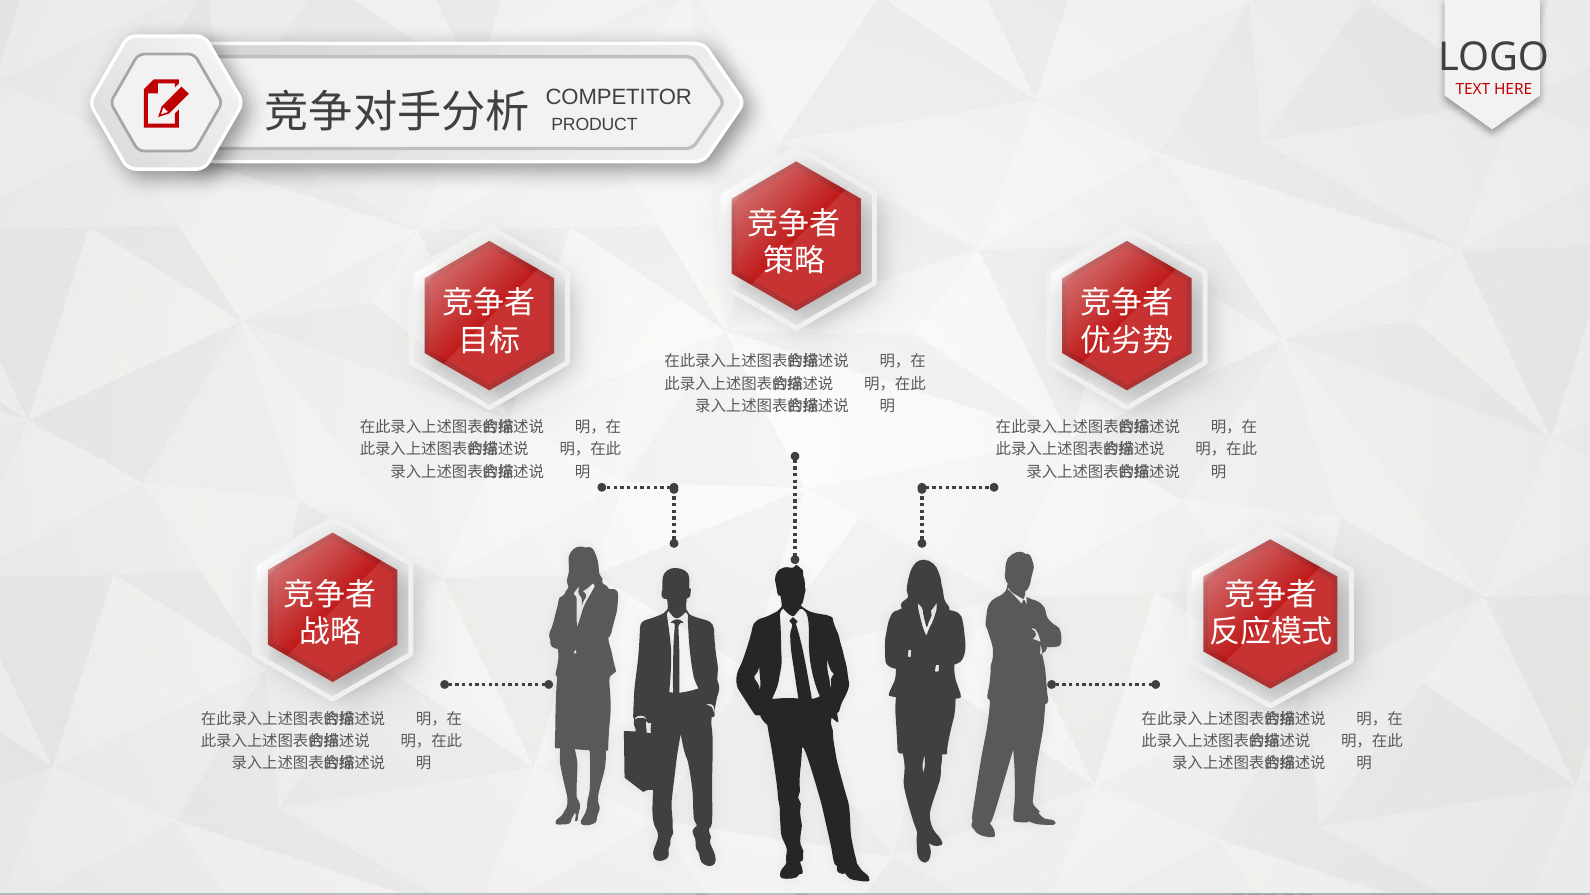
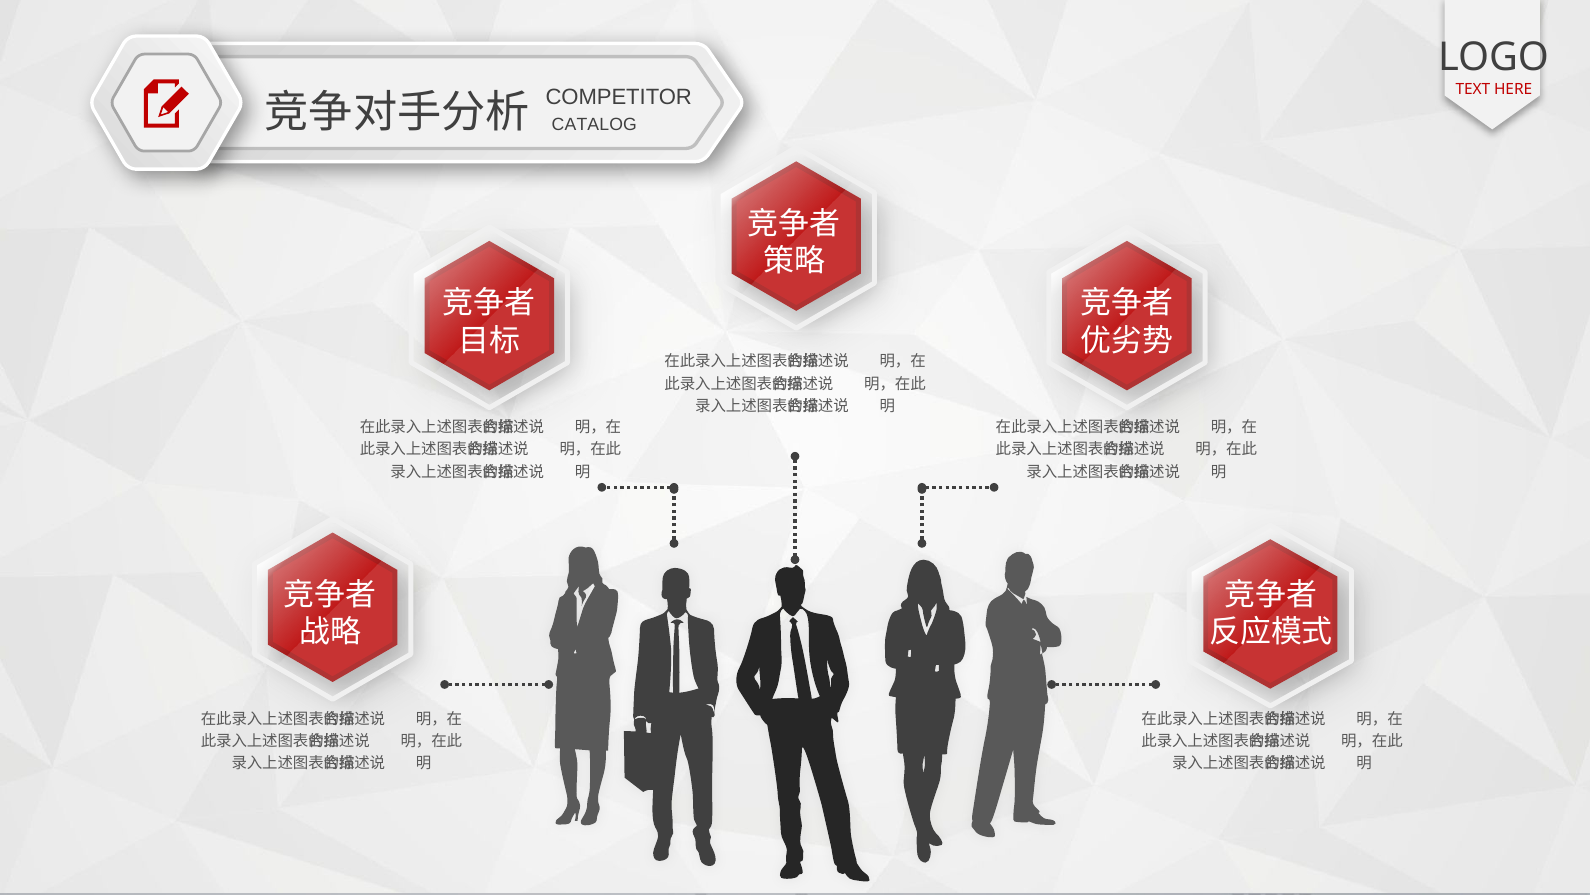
PRODUCT: PRODUCT -> CATALOG (594, 125)
